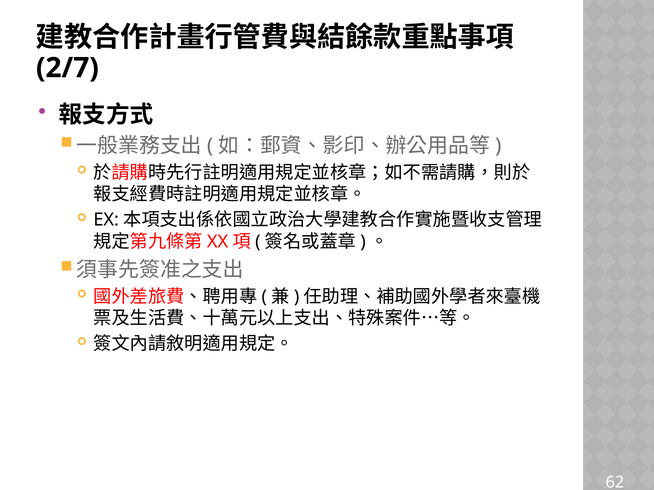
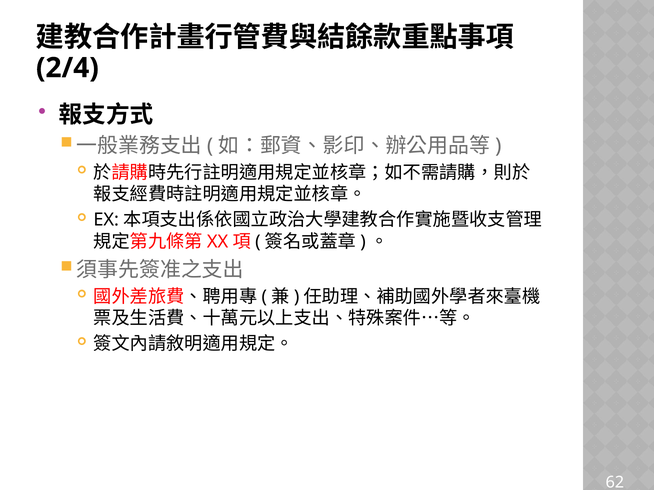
2/7: 2/7 -> 2/4 (67, 68)
